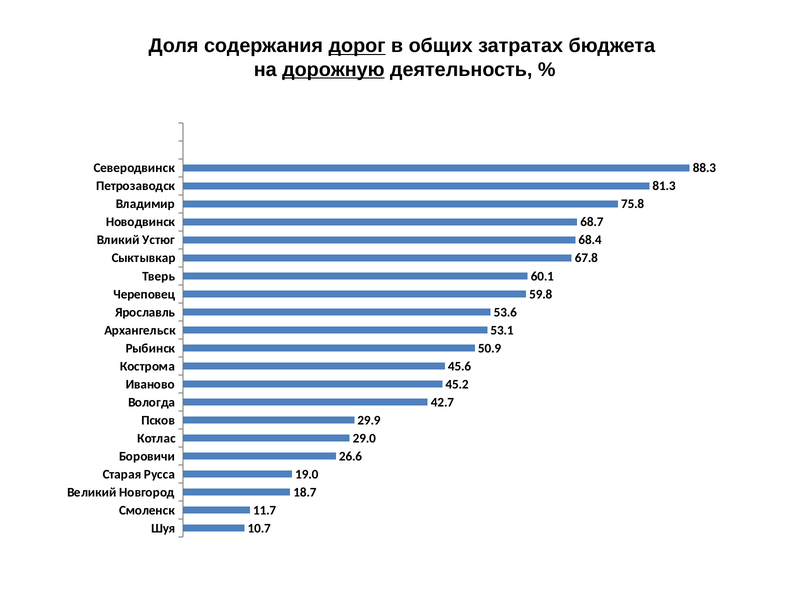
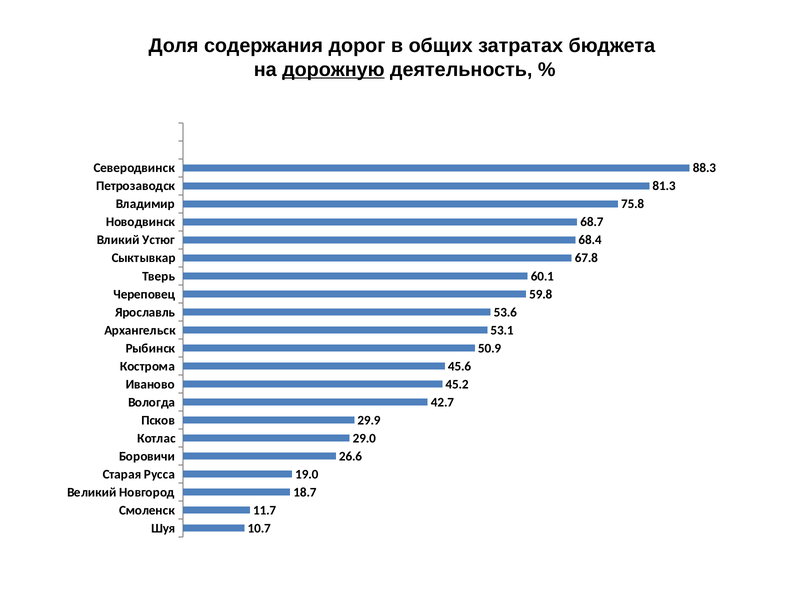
дорог underline: present -> none (357, 46)
